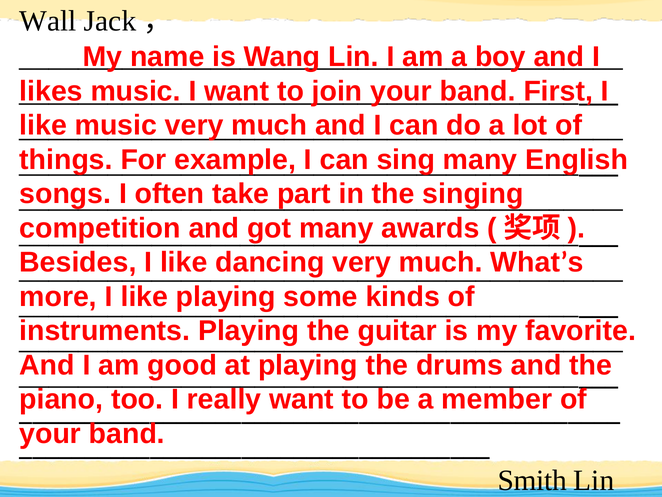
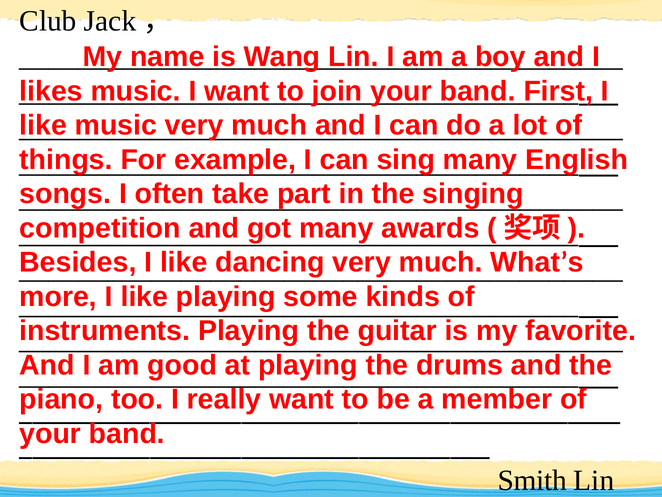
Wall: Wall -> Club (48, 21)
